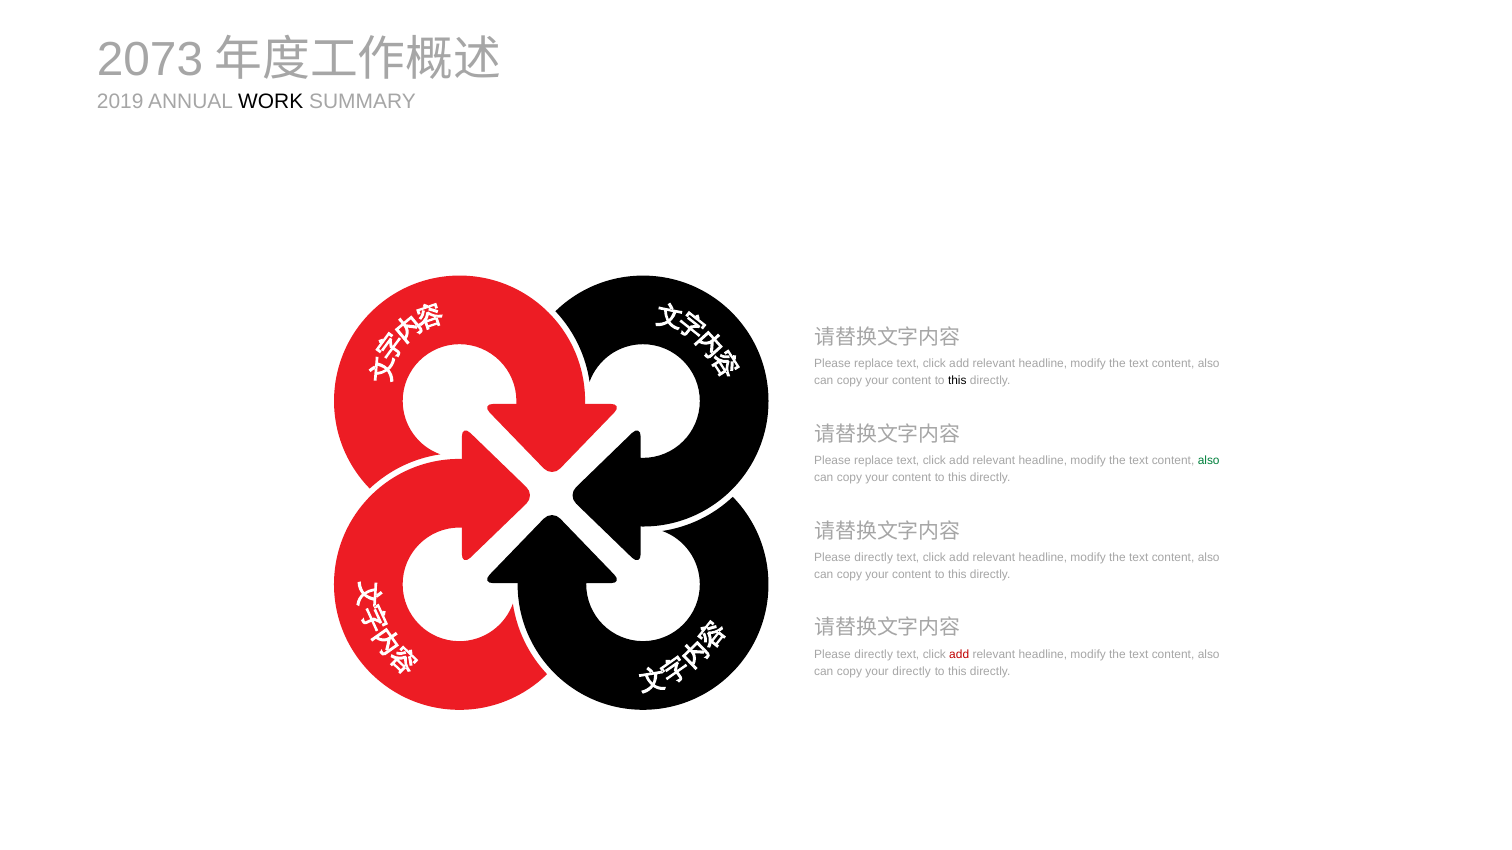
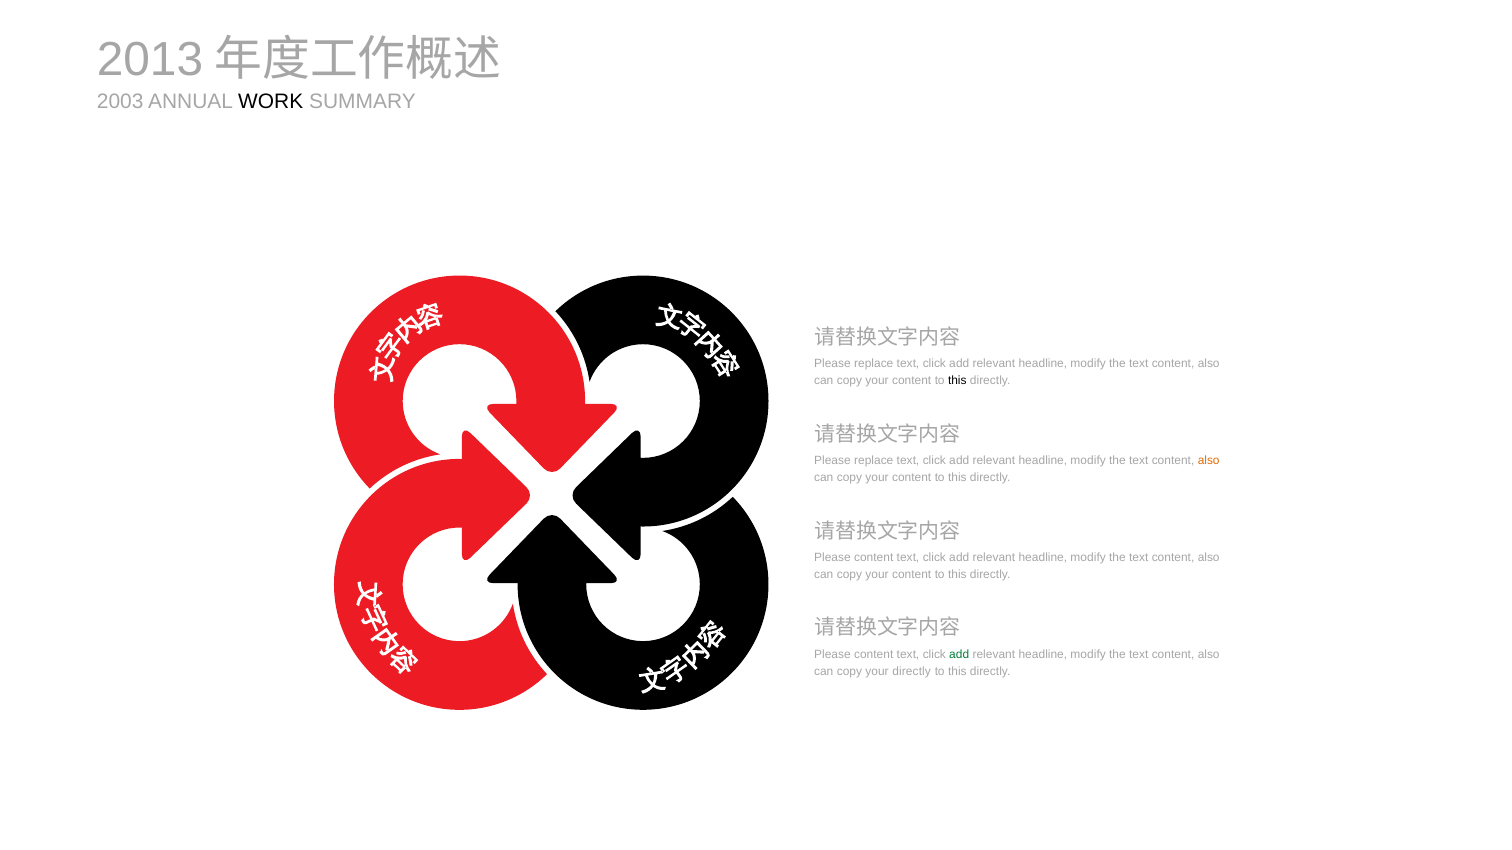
2073: 2073 -> 2013 (150, 60)
2019: 2019 -> 2003 (120, 101)
also colour: green -> orange (1209, 461)
directly: directly -> content (874, 558)
directly: directly -> content (874, 654)
add colour: red -> green (959, 654)
